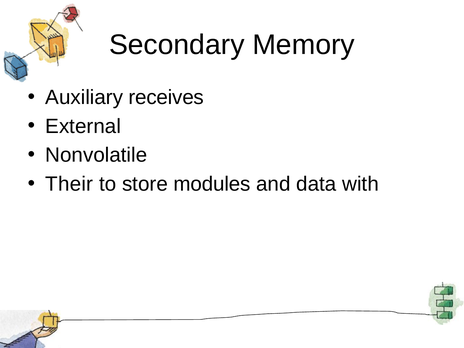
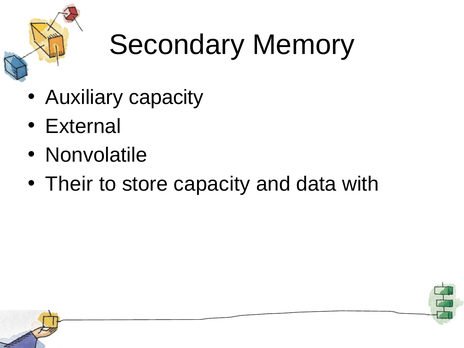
Auxiliary receives: receives -> capacity (166, 97)
store modules: modules -> capacity (212, 184)
